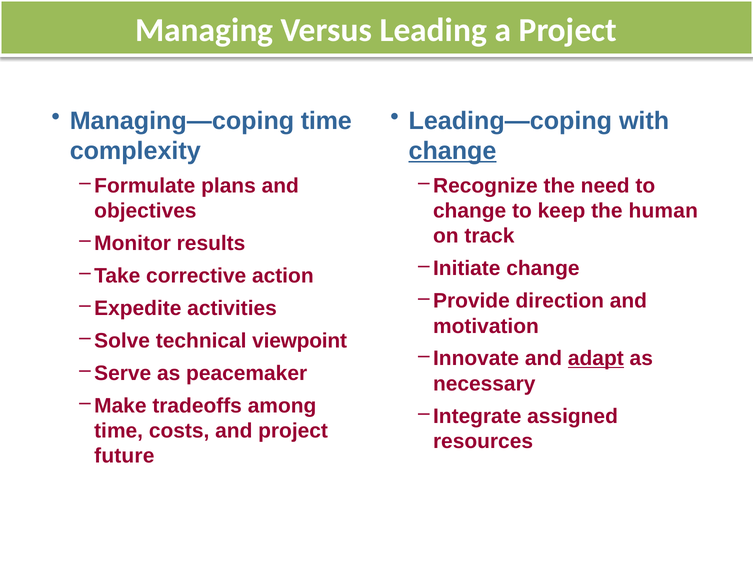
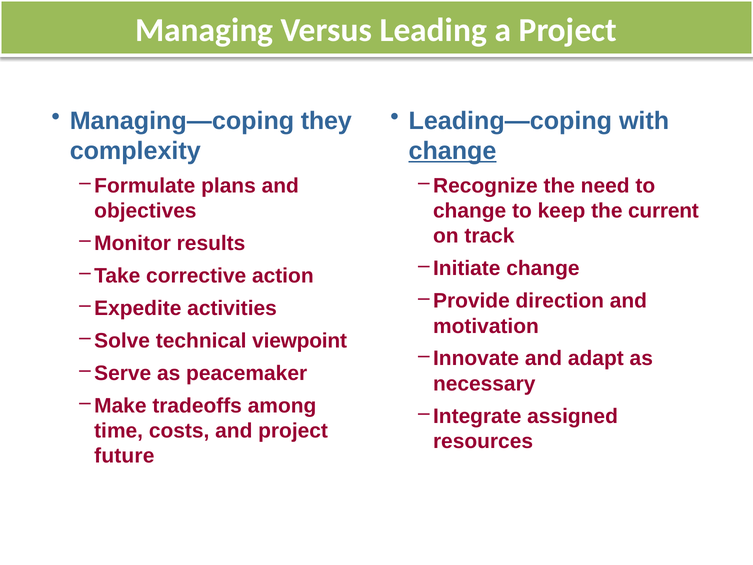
Managing—coping time: time -> they (326, 121)
human: human -> current (663, 211)
adapt underline: present -> none (596, 358)
